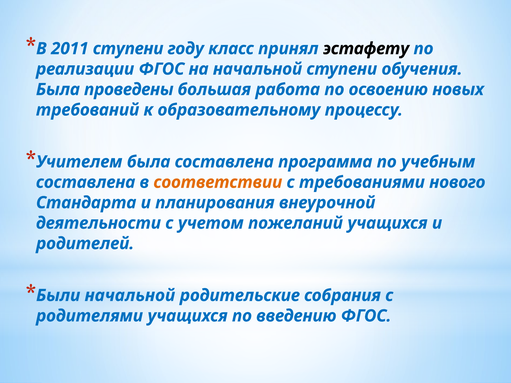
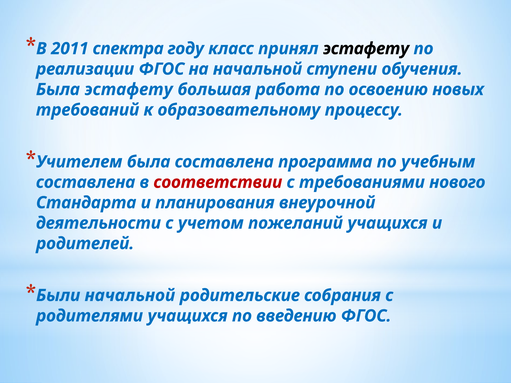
2011 ступени: ступени -> спектра (128, 49)
Была проведены: проведены -> эстафету (129, 90)
соответствии colour: orange -> red (218, 182)
